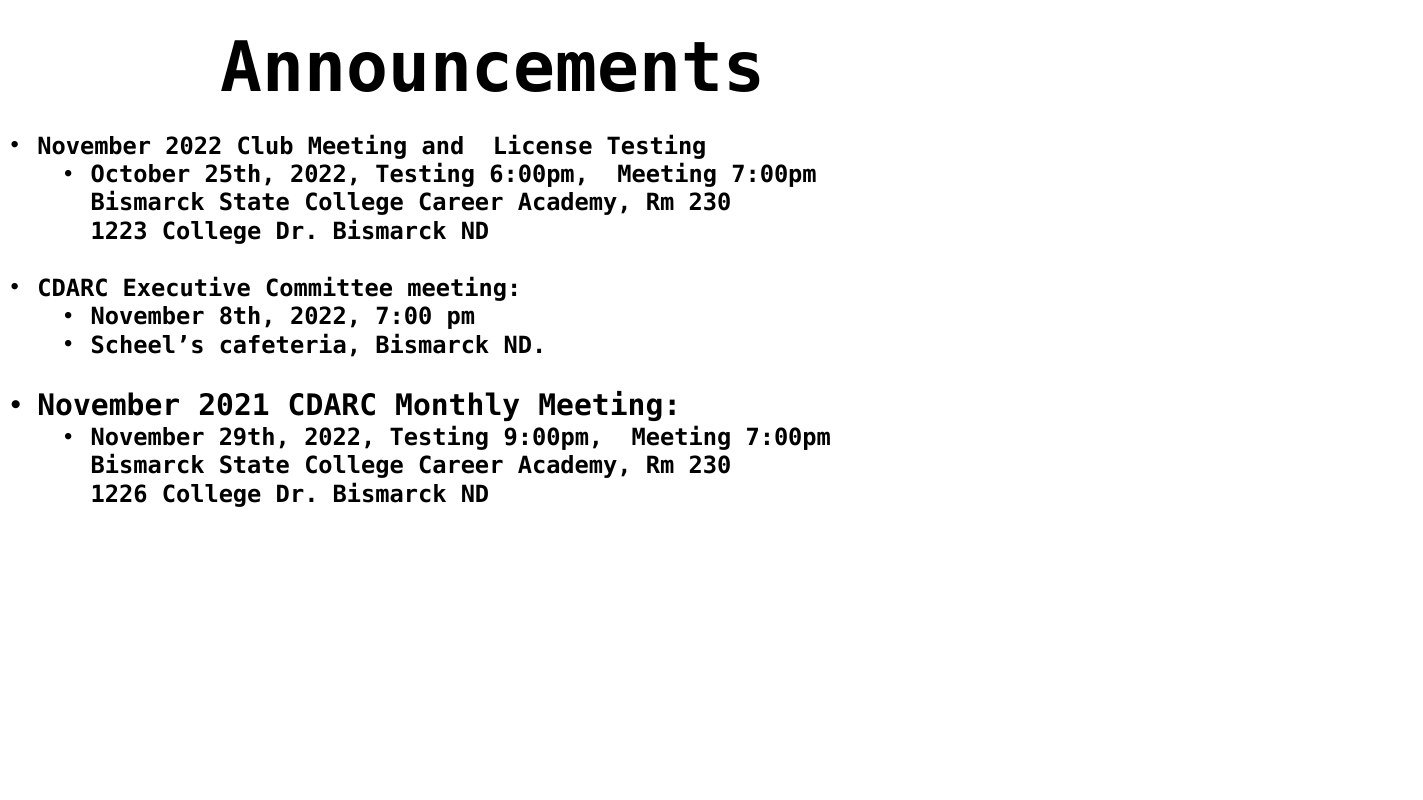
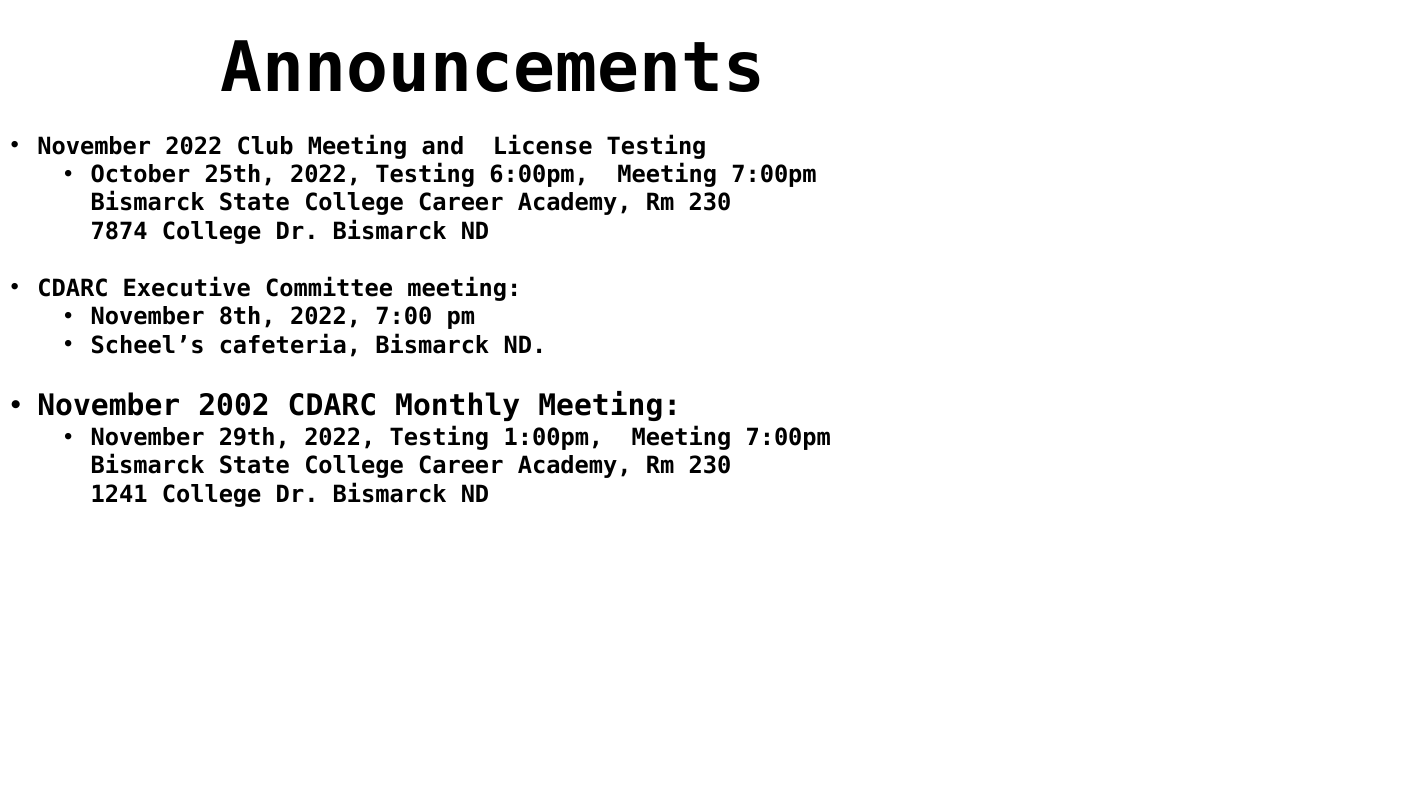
1223: 1223 -> 7874 (119, 232)
2021: 2021 -> 2002 (234, 406)
9:00pm: 9:00pm -> 1:00pm (553, 438)
1226: 1226 -> 1241 (119, 495)
